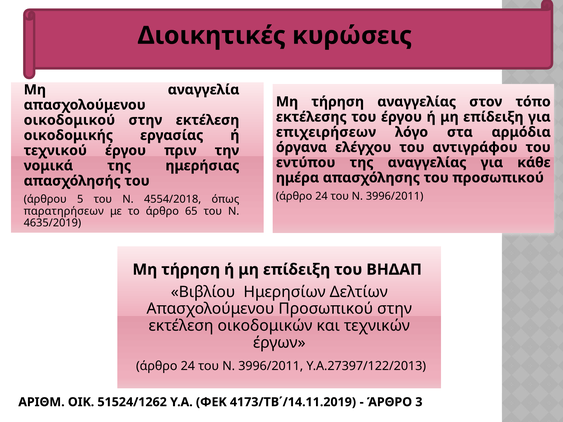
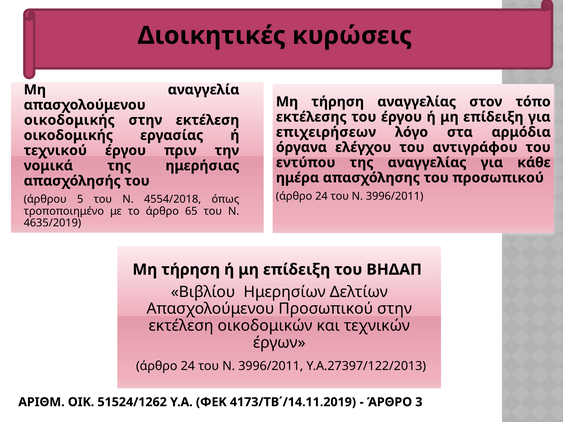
οικοδομικού: οικοδομικού -> οικοδομικής (69, 120)
παρατηρήσεων: παρατηρήσεων -> τροποποιημένο (64, 211)
